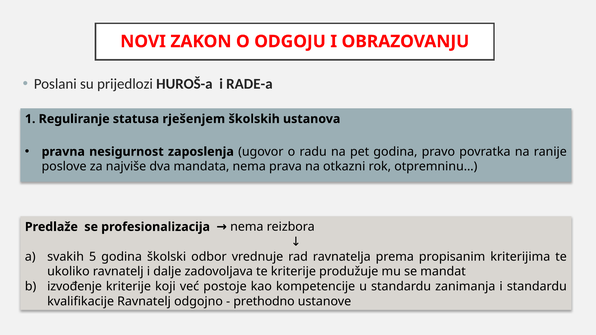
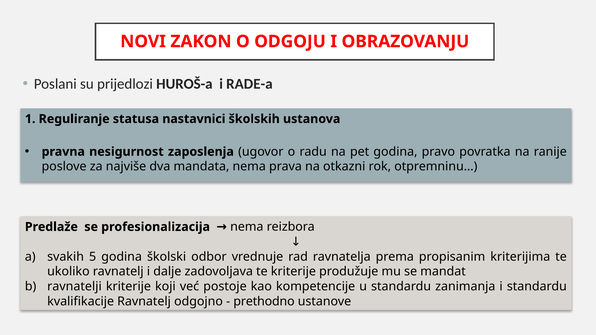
rješenjem: rješenjem -> nastavnici (194, 119)
izvođenje: izvođenje -> ravnatelji (74, 287)
